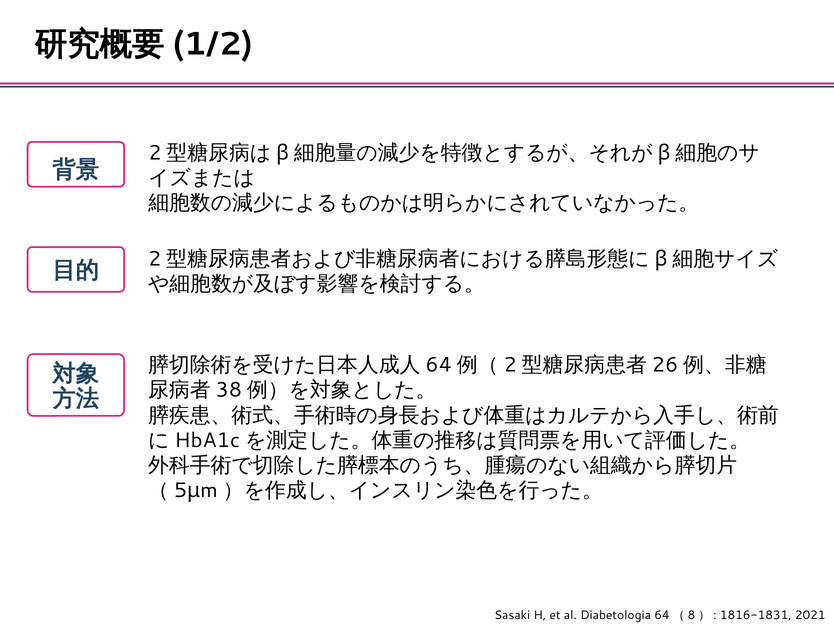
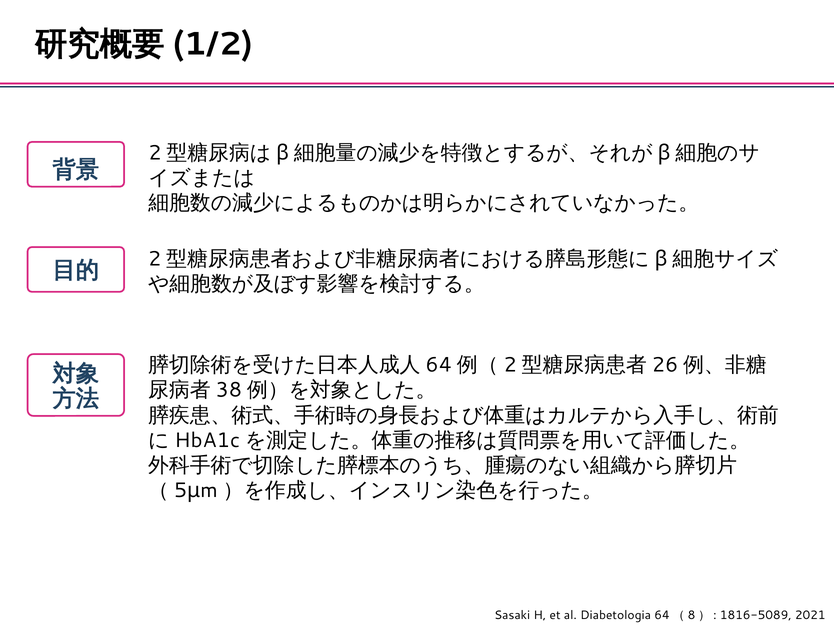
1816-1831: 1816-1831 -> 1816-5089 (756, 615)
